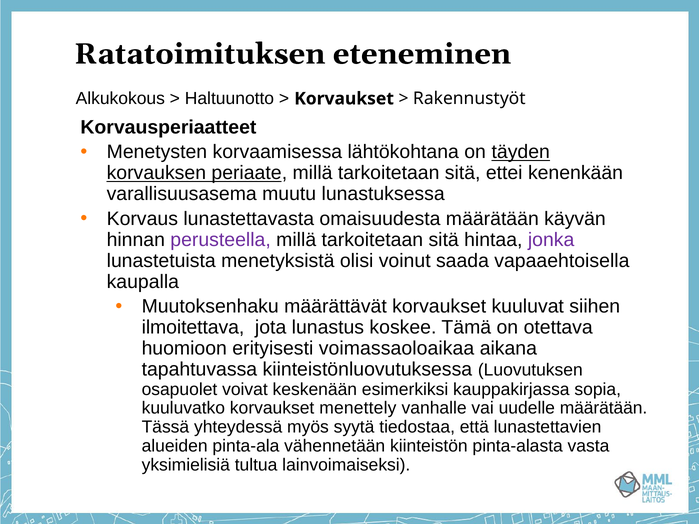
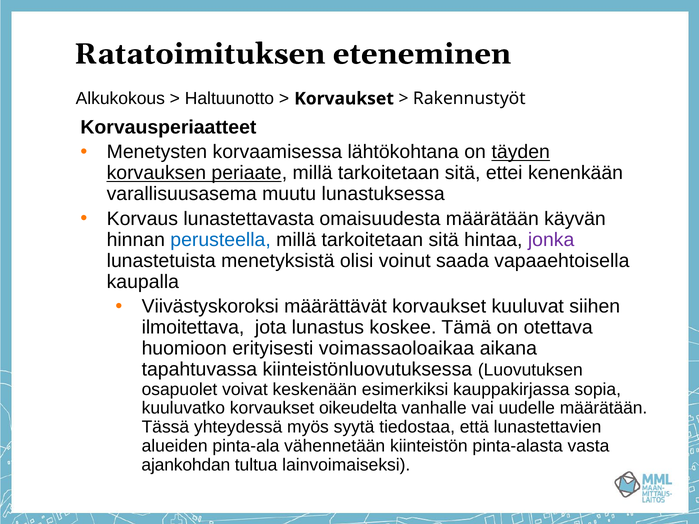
perusteella colour: purple -> blue (221, 240)
Muutoksenhaku: Muutoksenhaku -> Viivästyskoroksi (210, 307)
menettely: menettely -> oikeudelta (358, 408)
yksimielisiä: yksimielisiä -> ajankohdan (186, 465)
